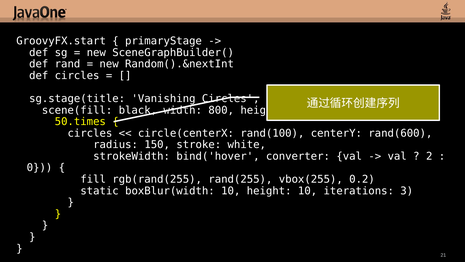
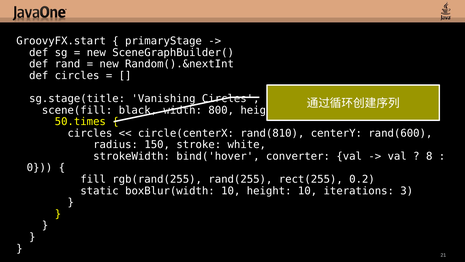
rand(100: rand(100 -> rand(810 (272, 133)
2: 2 -> 8 (429, 156)
vbox(255: vbox(255 -> rect(255 (311, 179)
